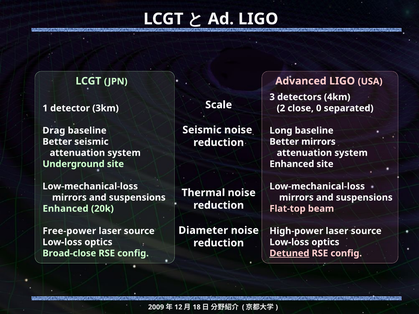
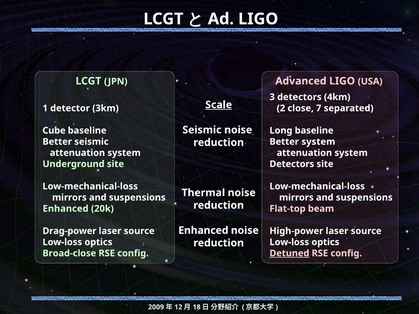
Scale underline: none -> present (219, 105)
0: 0 -> 7 (319, 108)
Drag: Drag -> Cube (54, 131)
Better mirrors: mirrors -> system (318, 142)
Enhanced: Enhanced -> Detectors (292, 164)
Diameter: Diameter -> Enhanced (203, 231)
Free-power: Free-power -> Drag-power (69, 231)
